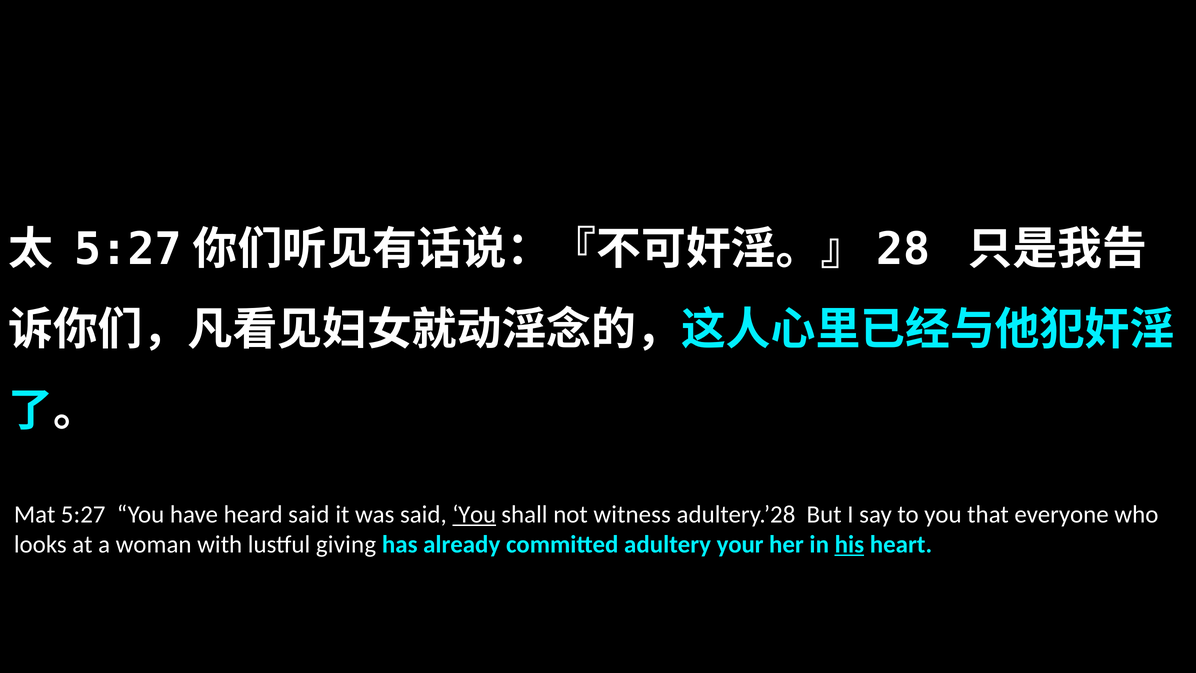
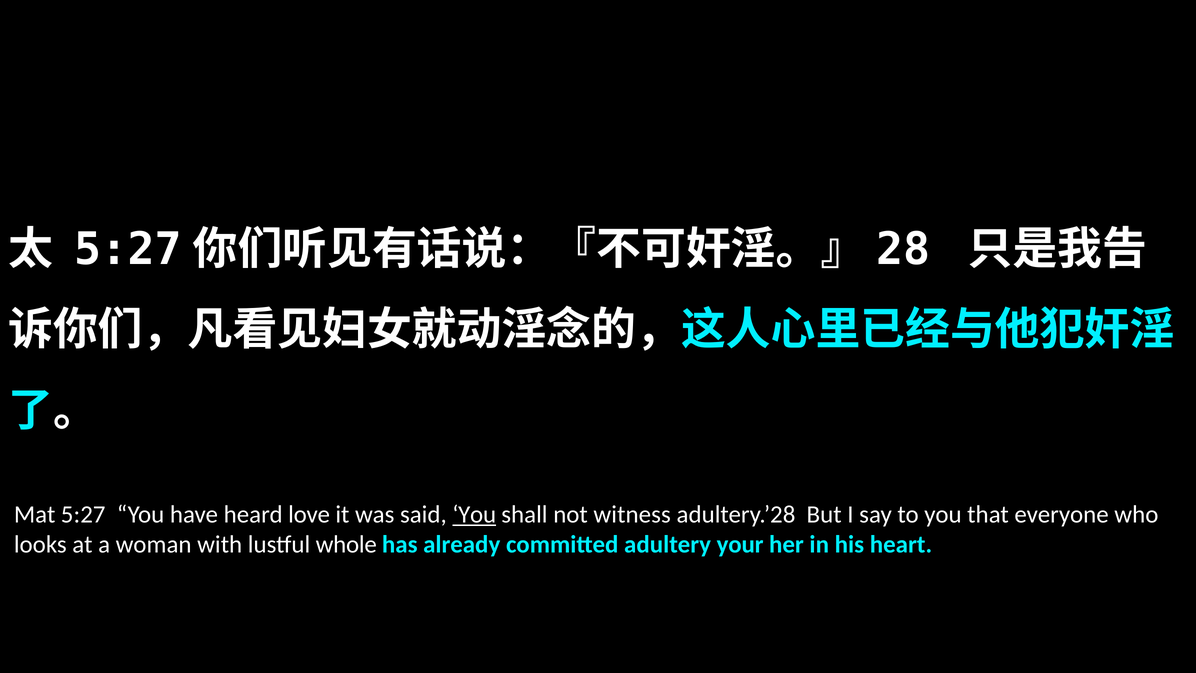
heard said: said -> love (309, 514)
giving: giving -> whole (346, 544)
his underline: present -> none (849, 544)
